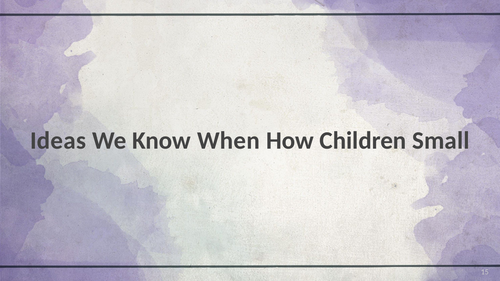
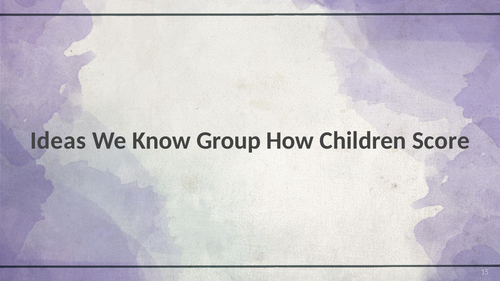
When: When -> Group (229, 141)
Small: Small -> Score (441, 141)
